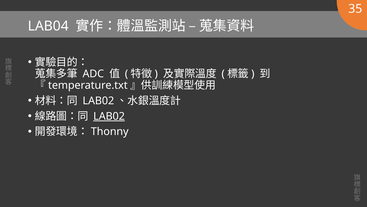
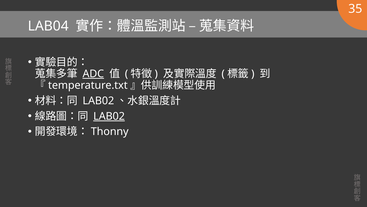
ADC underline: none -> present (93, 74)
